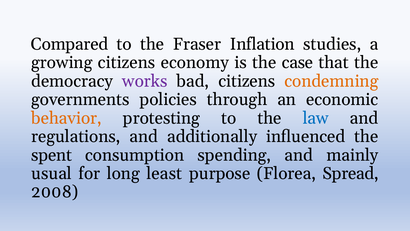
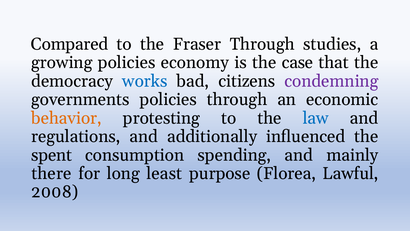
Fraser Inflation: Inflation -> Through (262, 44)
growing citizens: citizens -> policies (127, 63)
works colour: purple -> blue (145, 81)
condemning colour: orange -> purple (331, 81)
usual: usual -> there (51, 173)
Spread: Spread -> Lawful (351, 173)
